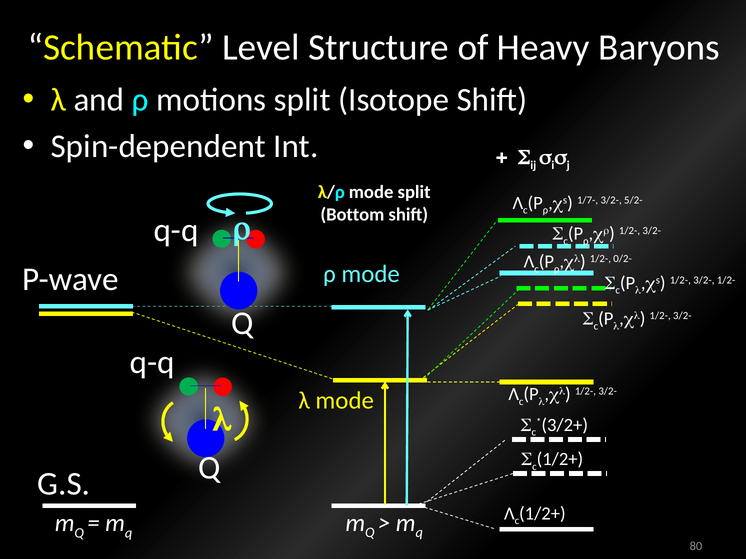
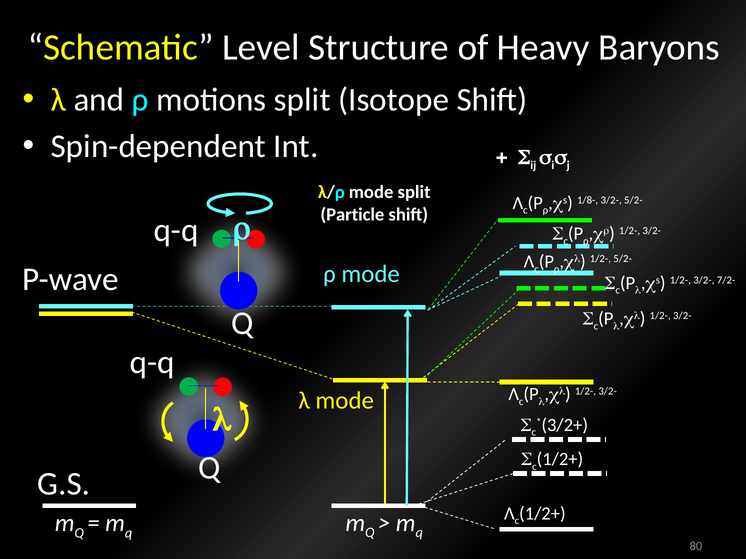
1/7-: 1/7- -> 1/8- (588, 200)
Bottom: Bottom -> Particle (352, 215)
1/2- 0/2-: 0/2- -> 5/2- (623, 259)
3/2- 1/2-: 1/2- -> 7/2- (726, 280)
